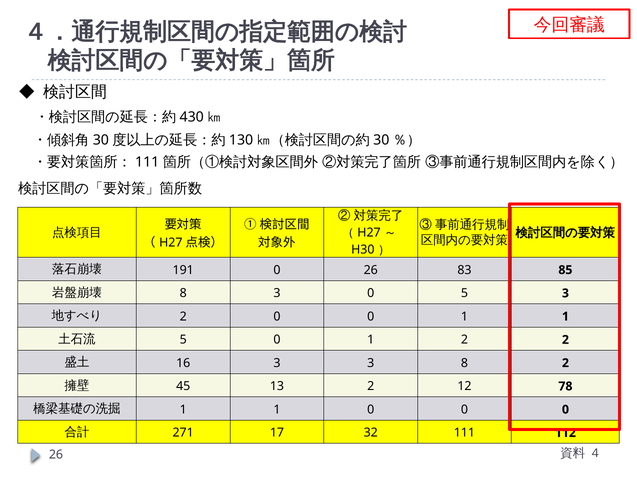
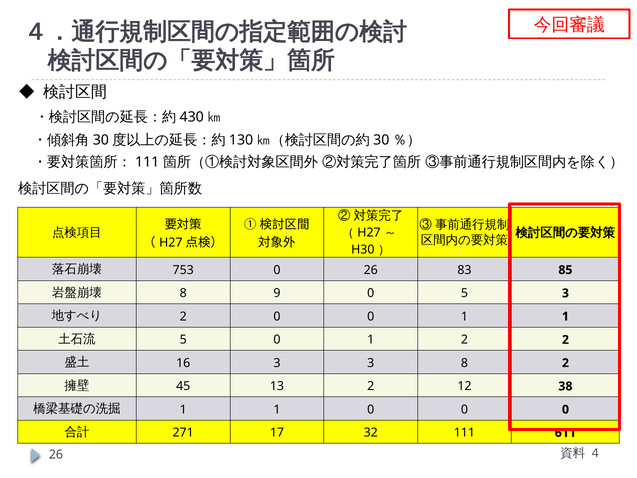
191: 191 -> 753 (183, 270)
8 3: 3 -> 9 (277, 293)
78: 78 -> 38 (565, 386)
112: 112 -> 611 (565, 433)
